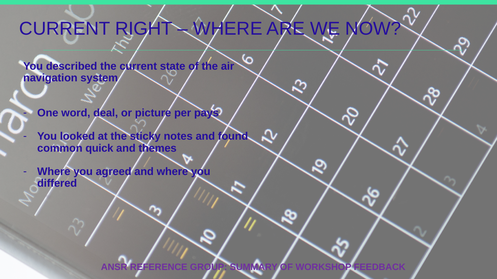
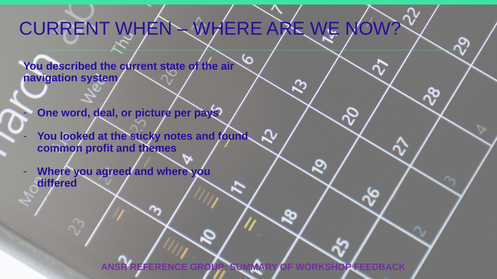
RIGHT: RIGHT -> WHEN (144, 29)
quick: quick -> profit (99, 148)
